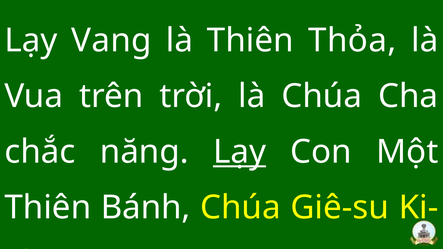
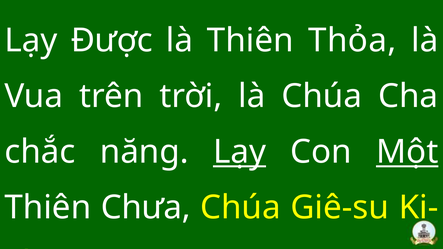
Vang: Vang -> Được (112, 40)
Một underline: none -> present (407, 152)
Bánh: Bánh -> Chưa (146, 208)
